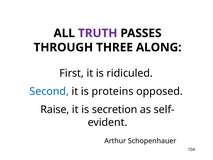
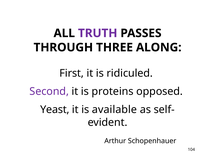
Second colour: blue -> purple (49, 91)
Raise: Raise -> Yeast (55, 109)
secretion: secretion -> available (114, 109)
